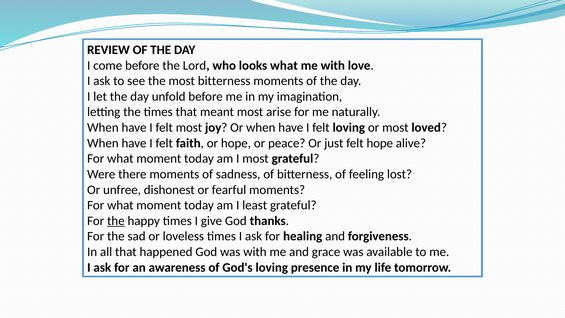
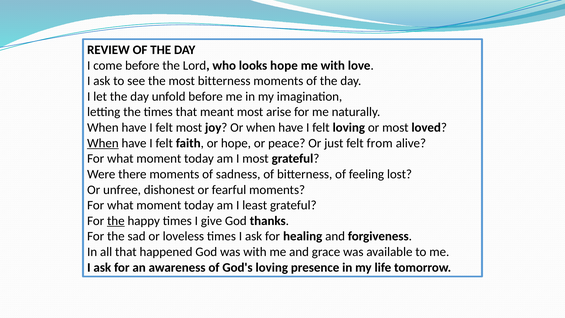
looks what: what -> hope (284, 65)
When underline: none -> present (103, 143)
felt hope: hope -> from (380, 143)
